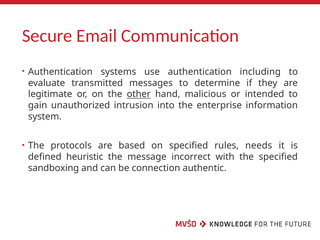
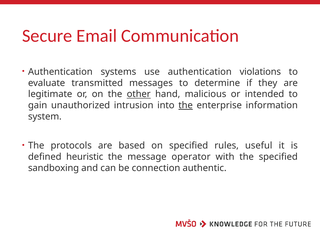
including: including -> violations (260, 72)
the underline: none -> present (186, 105)
needs: needs -> useful (259, 146)
incorrect: incorrect -> operator (191, 157)
